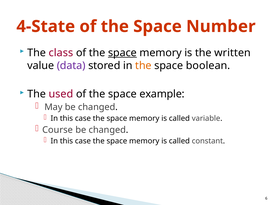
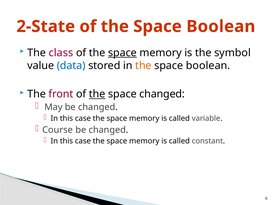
4-State: 4-State -> 2-State (46, 27)
of the Space Number: Number -> Boolean (221, 27)
written: written -> symbol (233, 53)
data colour: purple -> blue (71, 66)
used: used -> front (61, 94)
the underline: none -> present (97, 94)
space example: example -> changed (162, 94)
